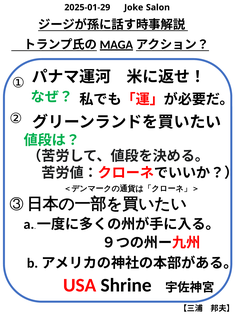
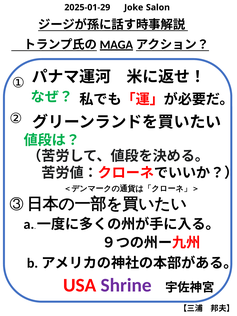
Shrine colour: black -> purple (126, 285)
